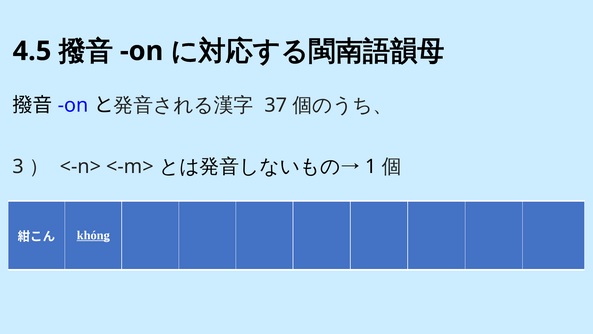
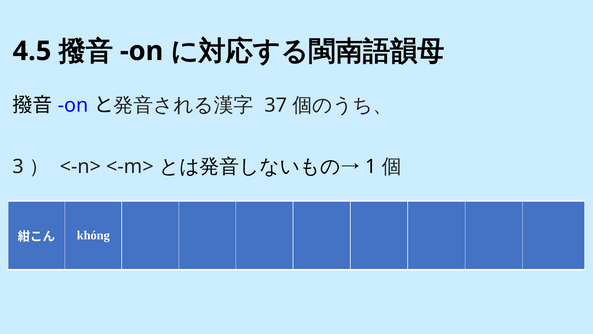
khóng underline: present -> none (93, 235)
